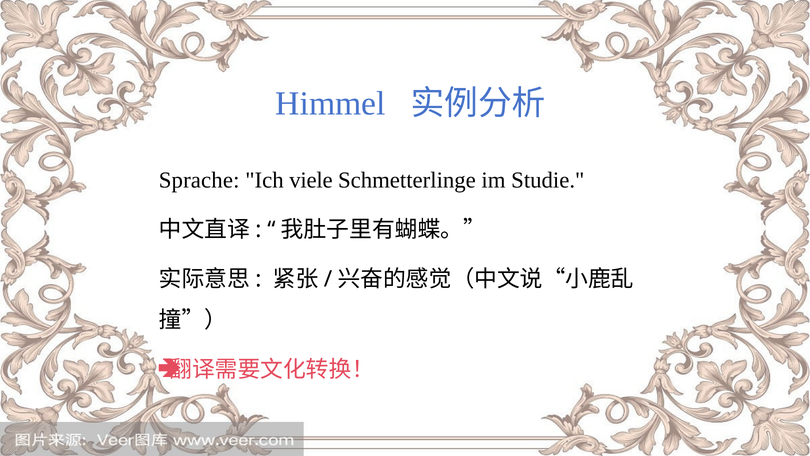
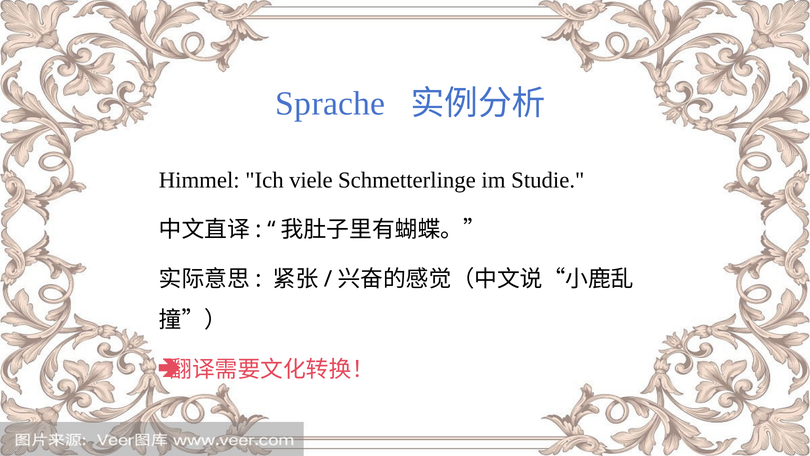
Himmel: Himmel -> Sprache (330, 104)
Sprache: Sprache -> Himmel (199, 180)
